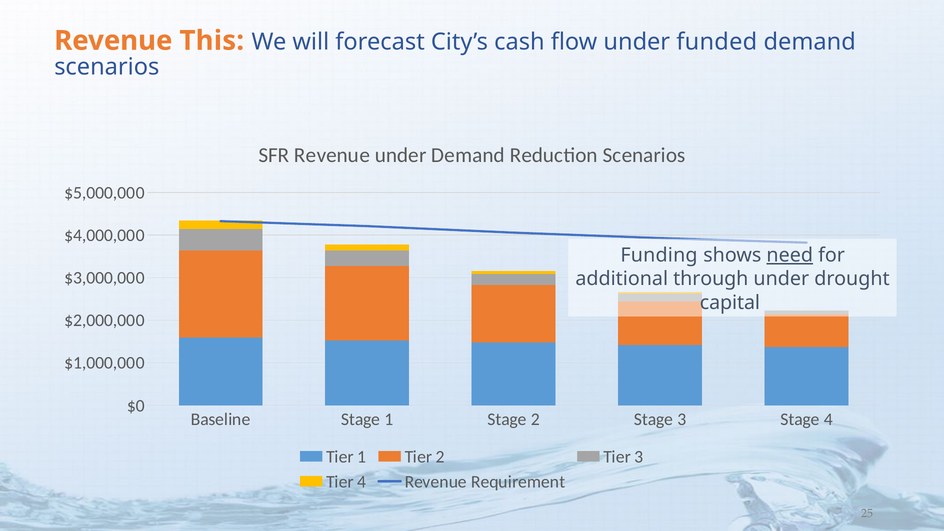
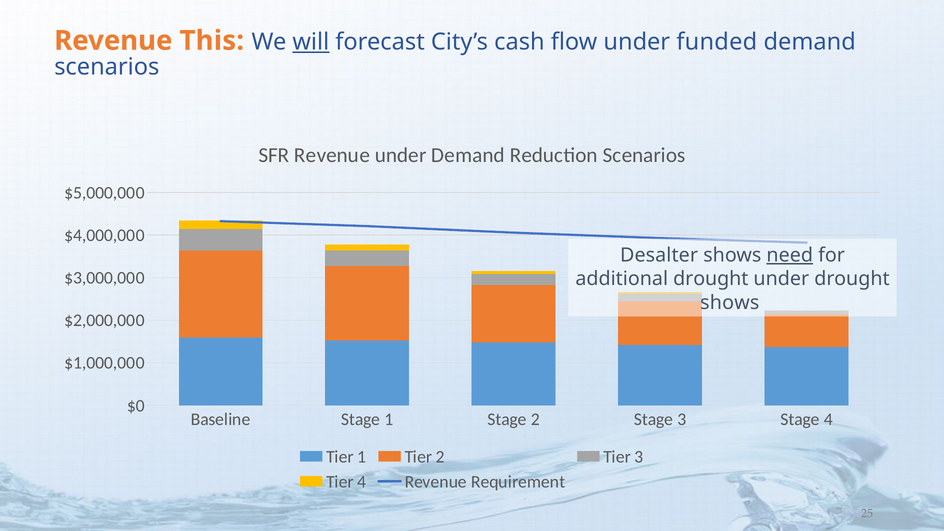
will underline: none -> present (311, 42)
Funding: Funding -> Desalter (659, 255)
additional through: through -> drought (711, 279)
capital: capital -> shows (730, 303)
